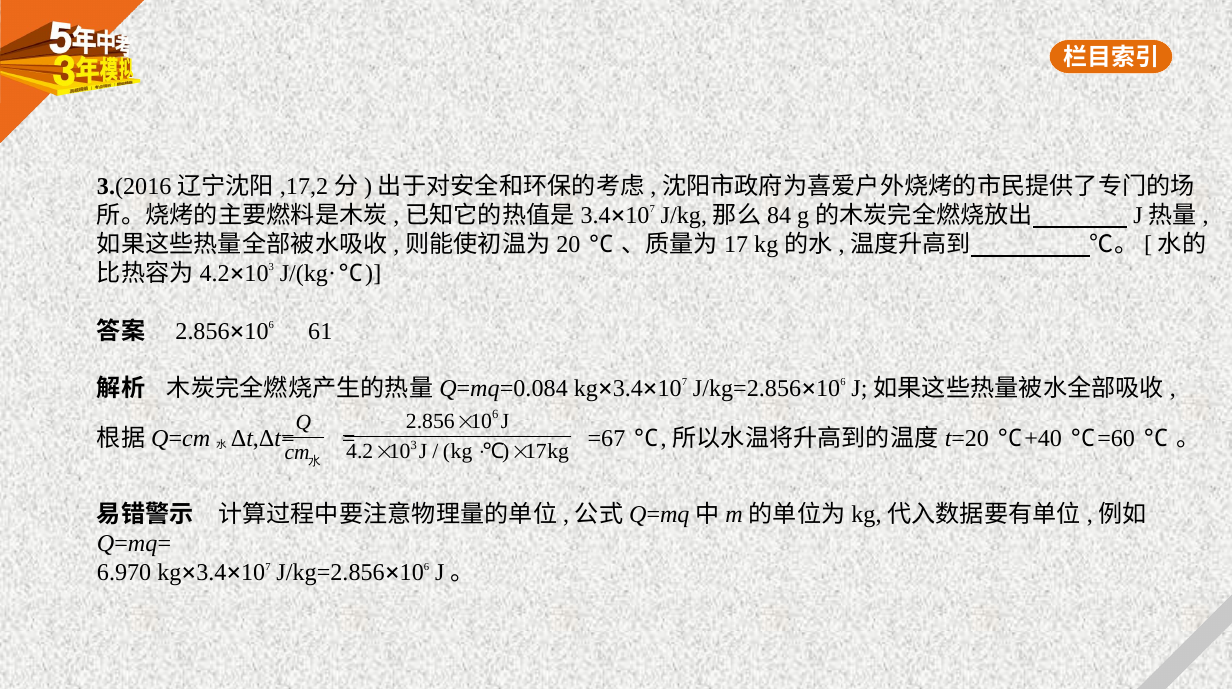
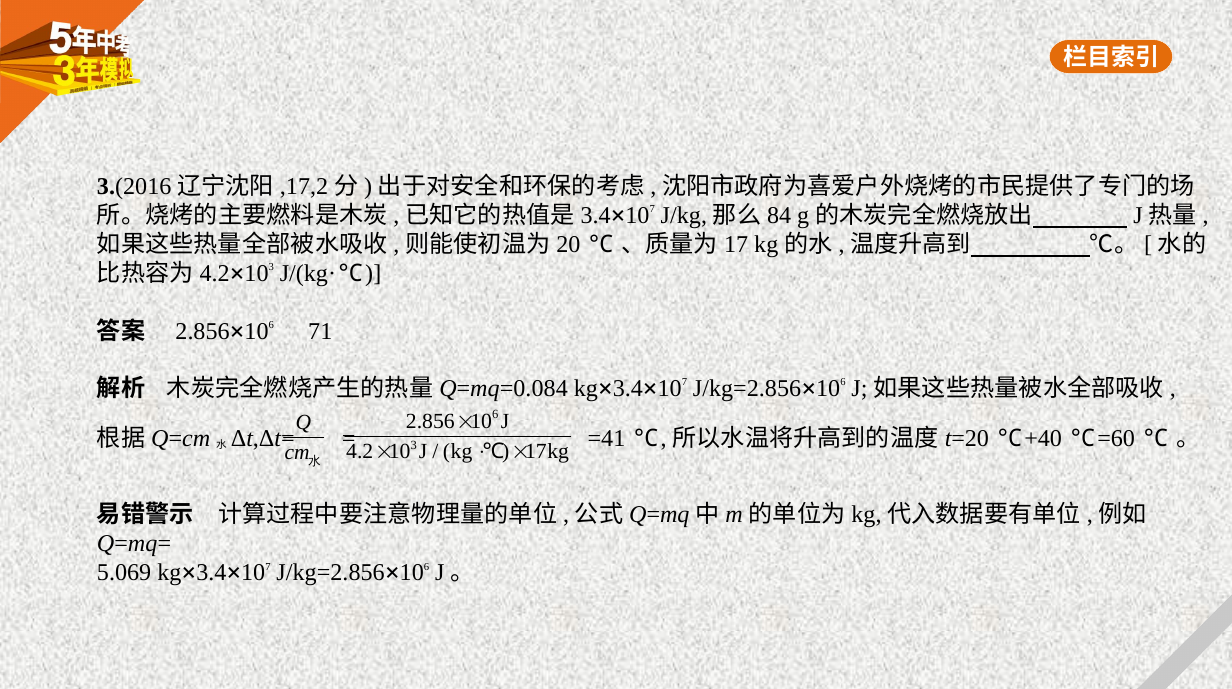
61: 61 -> 71 (320, 331)
=67: =67 -> =41 (607, 438)
6.970: 6.970 -> 5.069 (124, 573)
